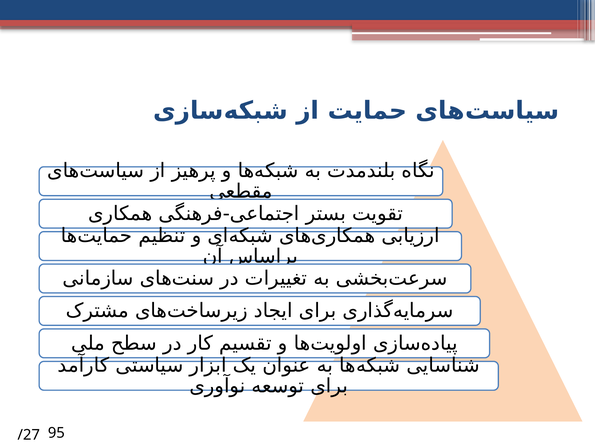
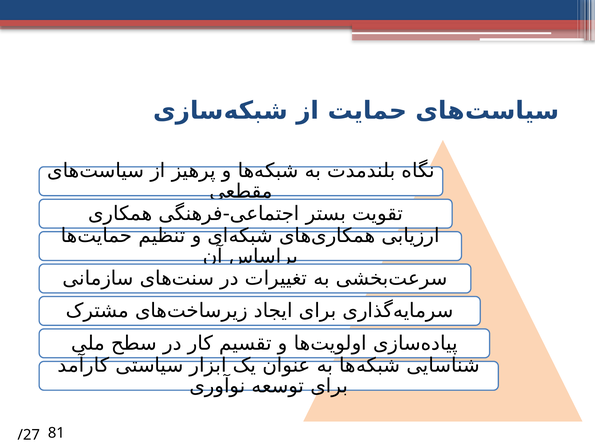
95: 95 -> 81 (56, 433)
